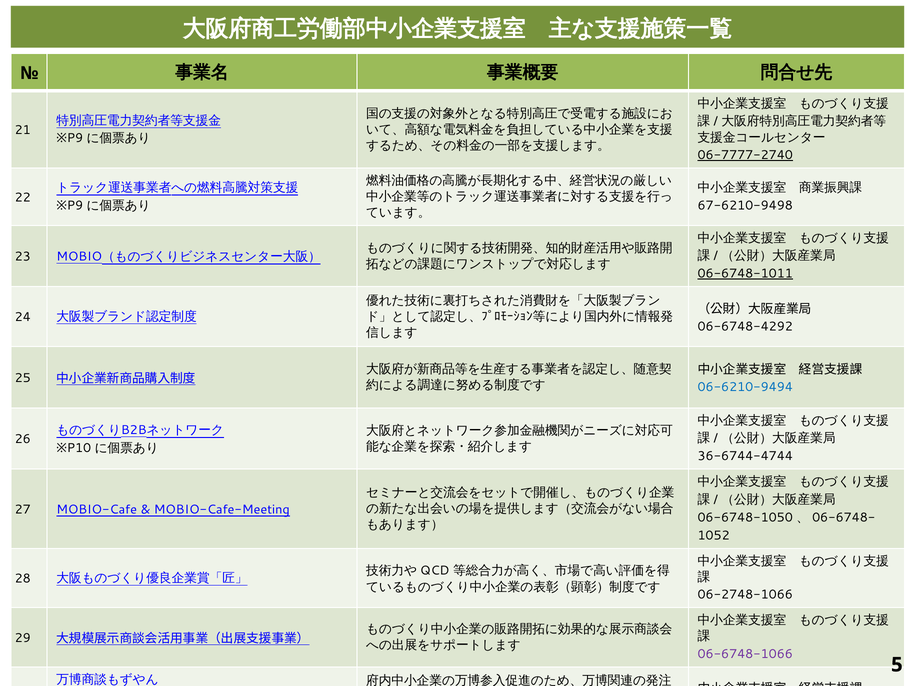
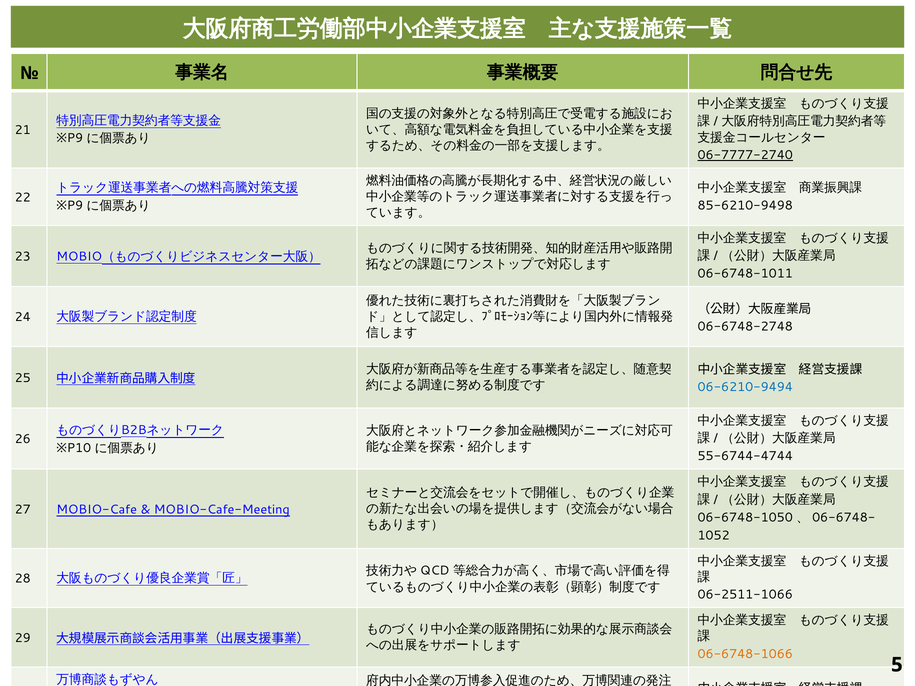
67-6210-9498: 67-6210-9498 -> 85-6210-9498 (745, 205)
06-6748-1011 underline: present -> none (745, 274)
06-6748-4292: 06-6748-4292 -> 06-6748-2748 (745, 326)
36-6744-4744: 36-6744-4744 -> 55-6744-4744 (745, 456)
06-2748-1066: 06-2748-1066 -> 06-2511-1066 (745, 595)
06-6748-1066 colour: purple -> orange (745, 654)
